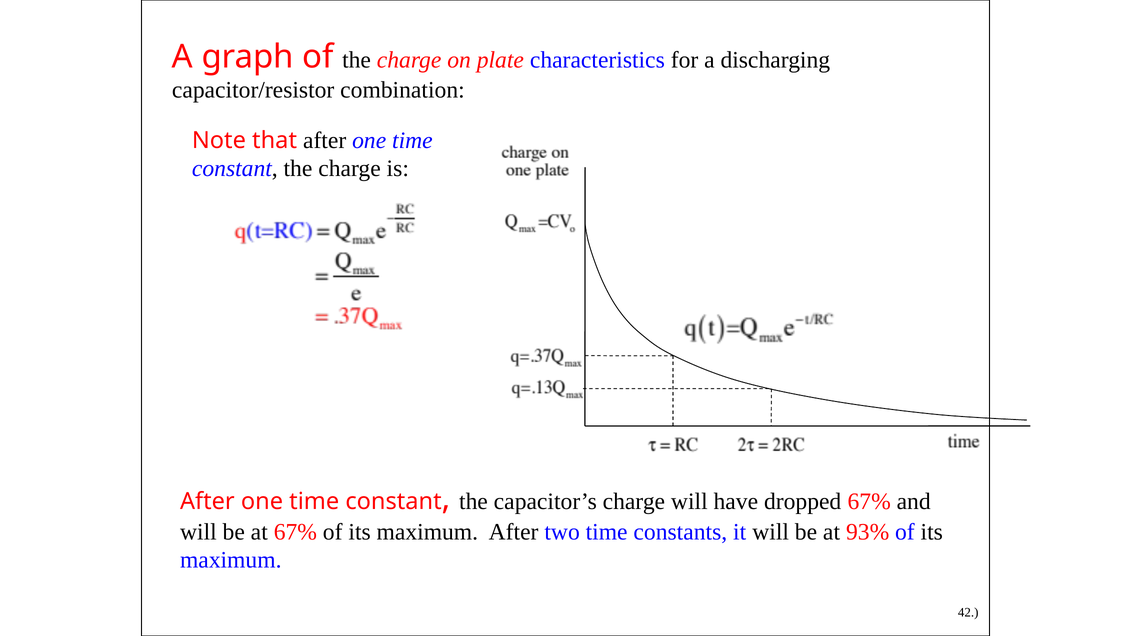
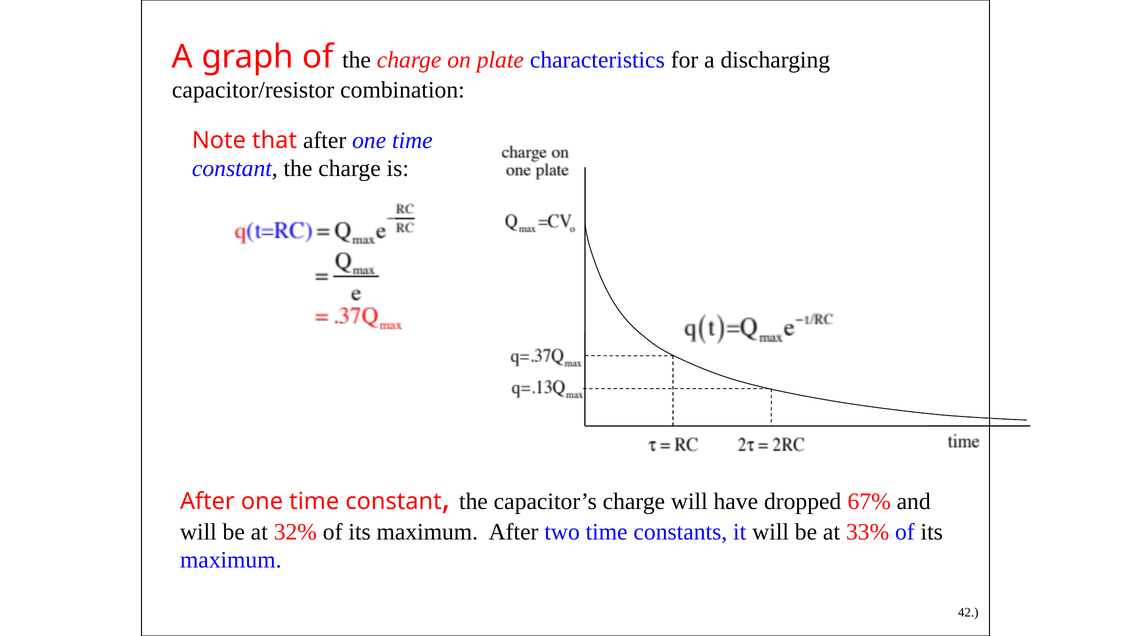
at 67%: 67% -> 32% (295, 532)
93%: 93% -> 33% (868, 532)
